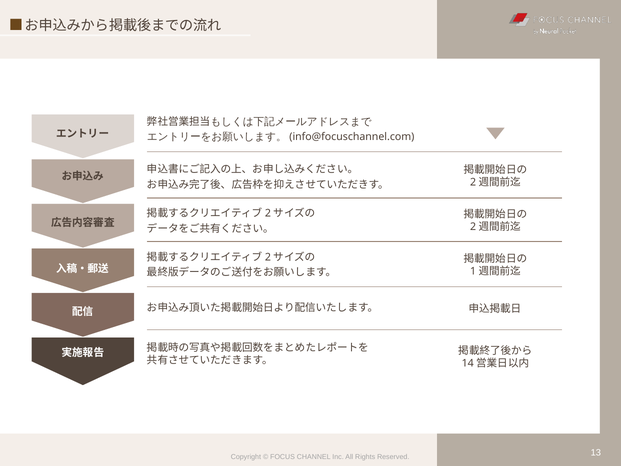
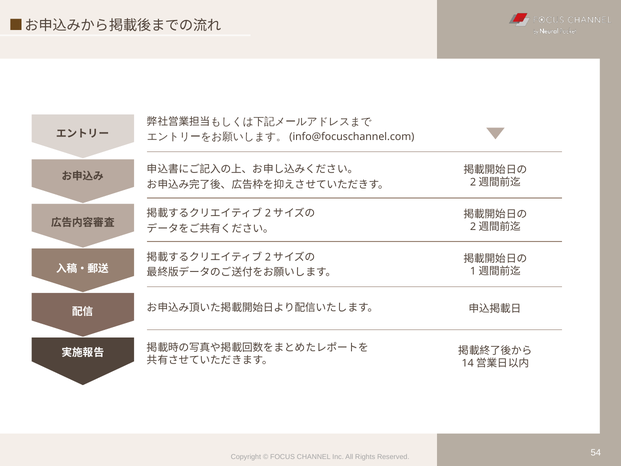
13: 13 -> 54 (596, 453)
